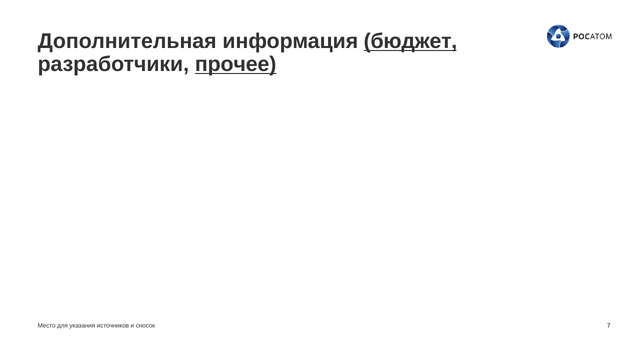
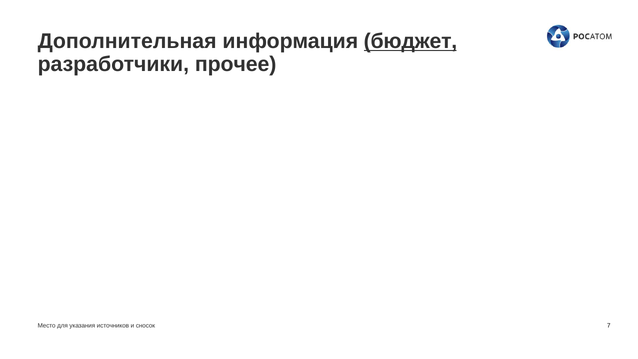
прочее underline: present -> none (236, 64)
